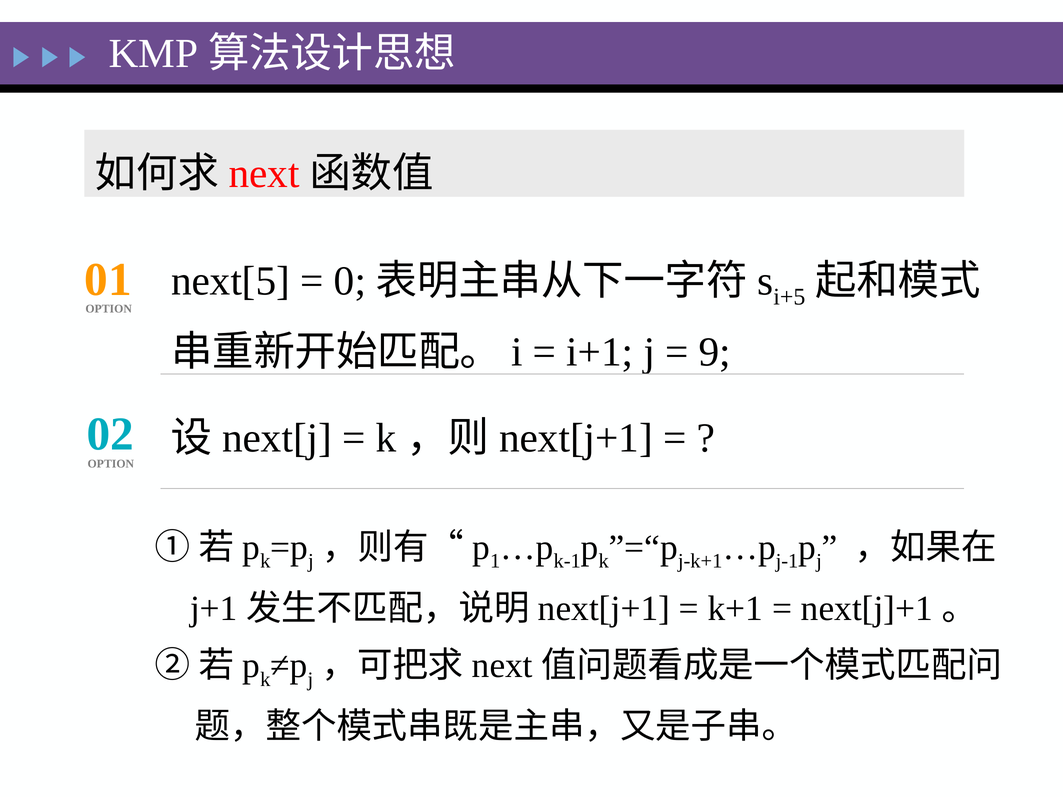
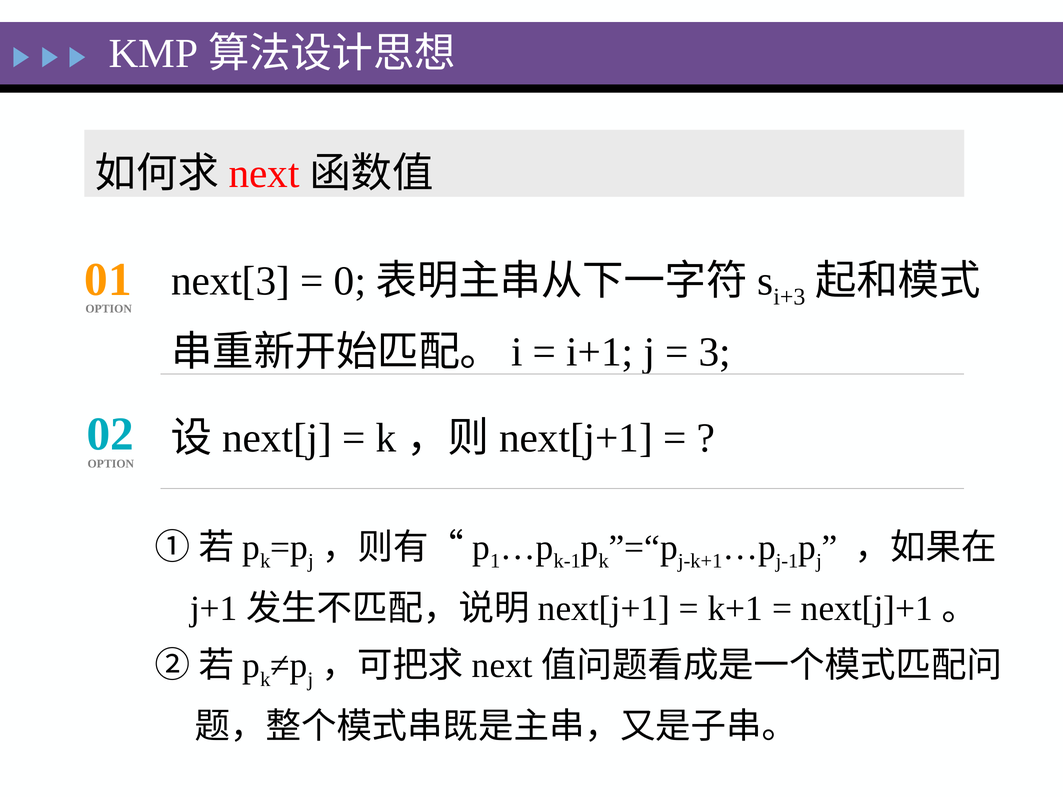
next[5: next[5 -> next[3 (231, 281)
i+5: i+5 -> i+3 (789, 297)
9: 9 -> 3 (715, 352)
